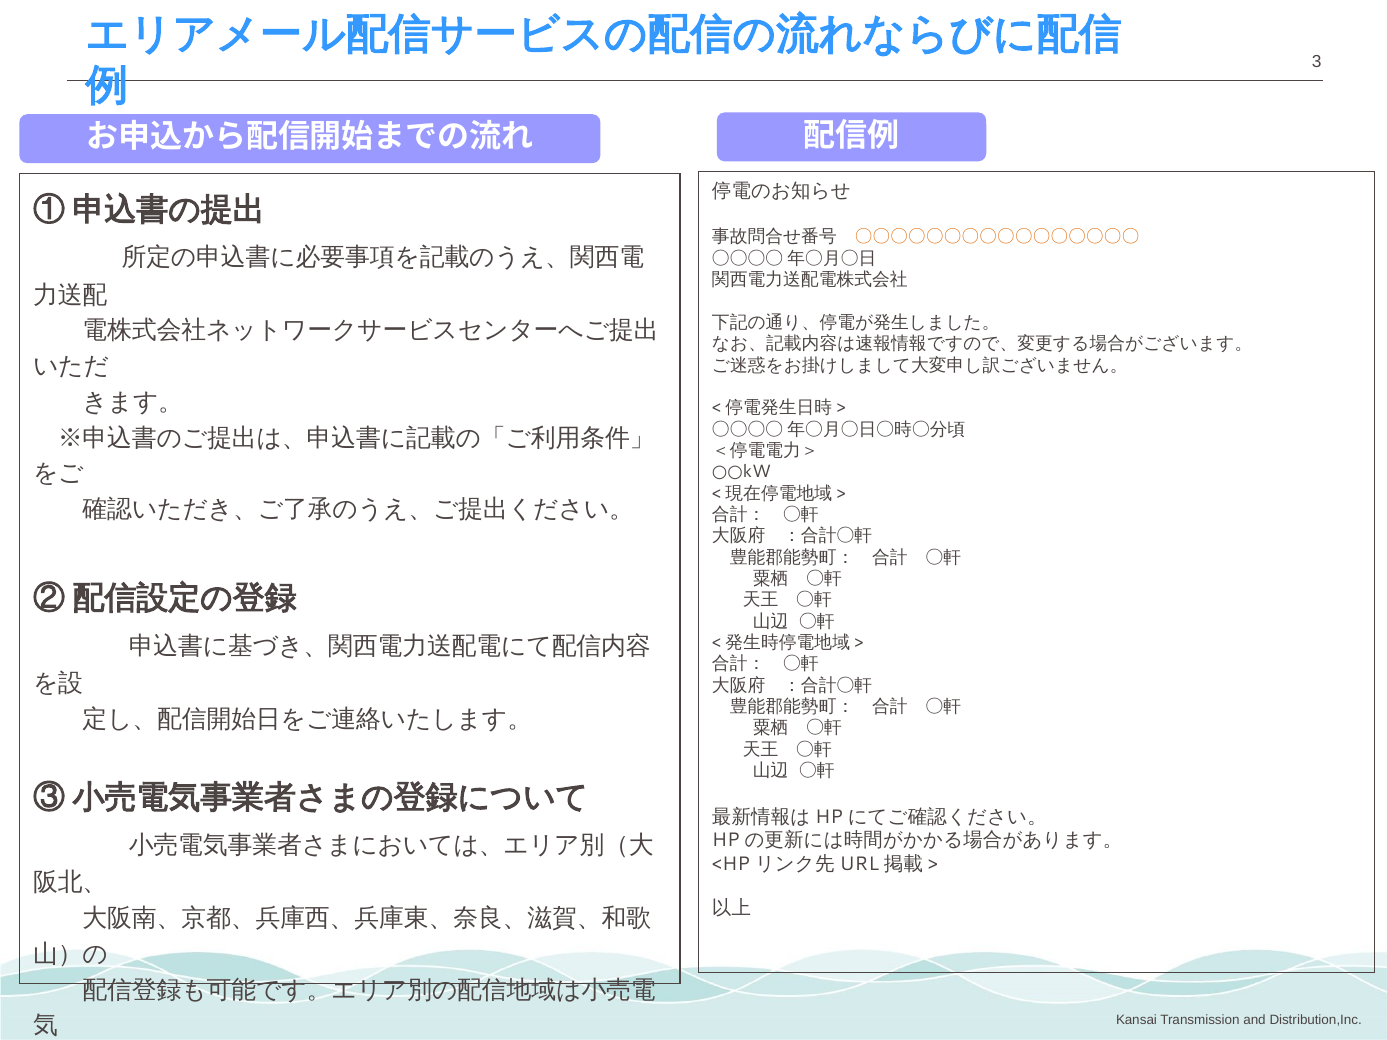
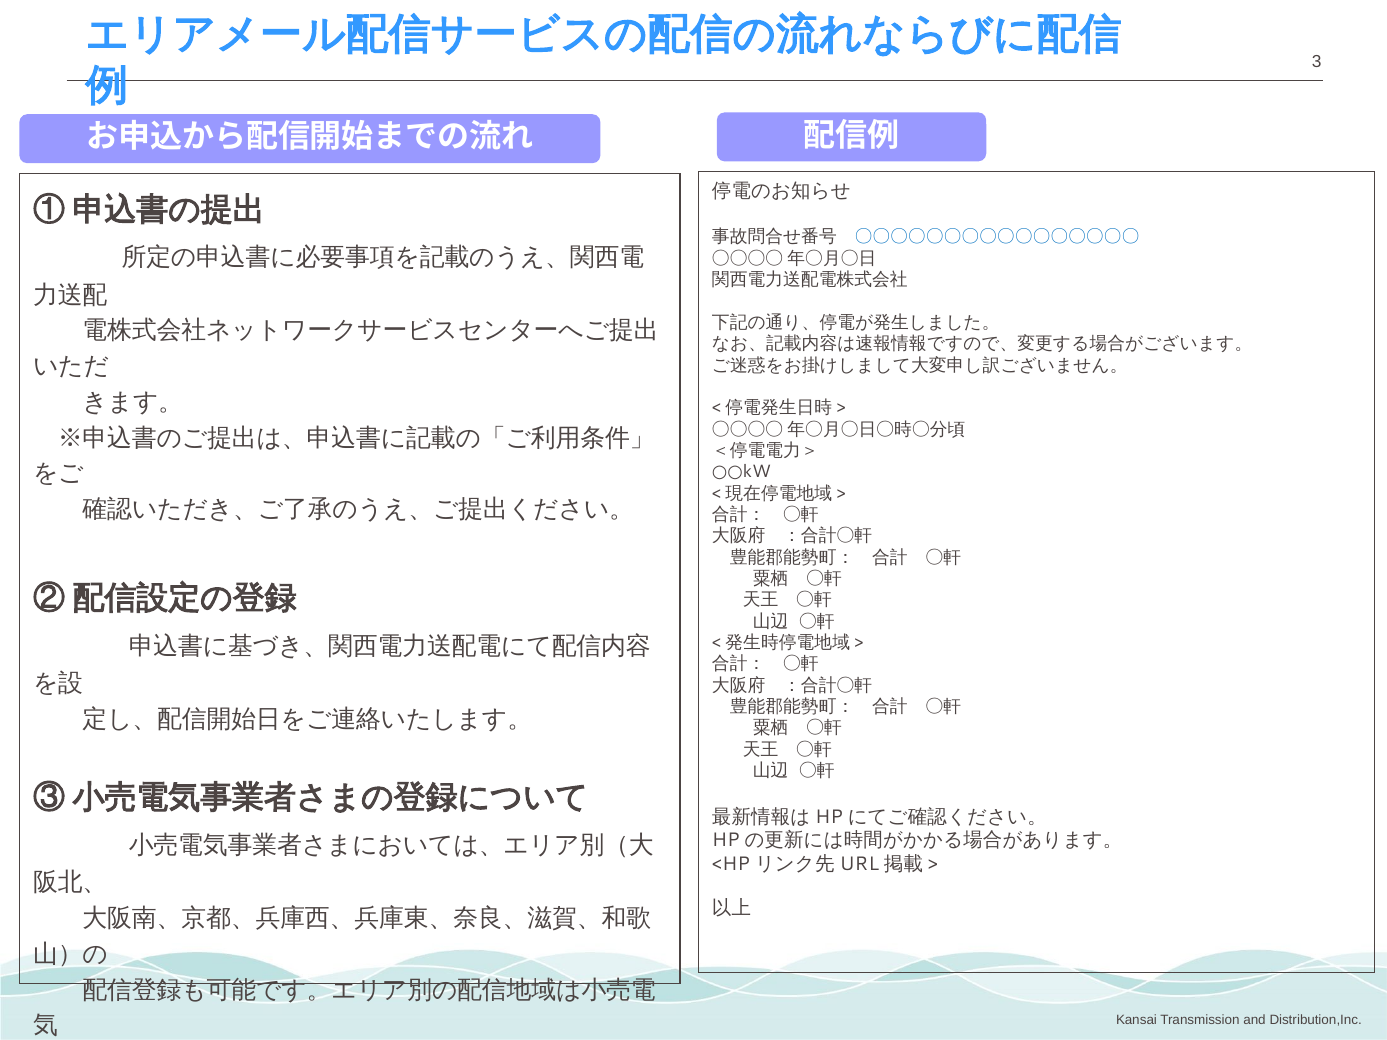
〇〇〇〇〇〇〇〇〇〇〇〇〇〇〇〇 colour: orange -> blue (997, 237)
